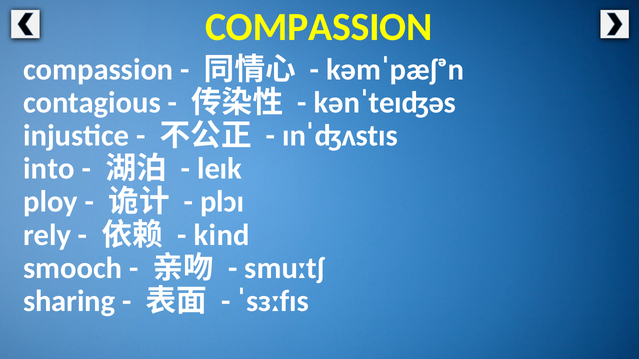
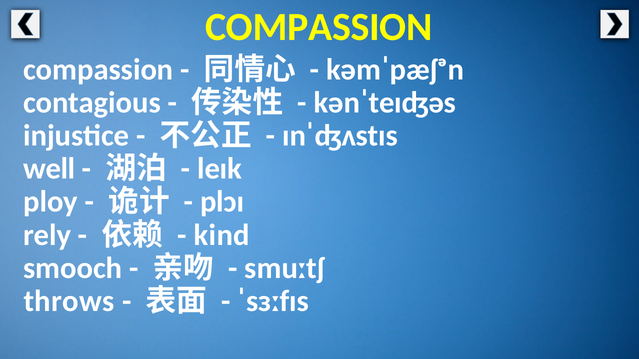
into: into -> well (49, 169)
sharing: sharing -> throws (69, 301)
